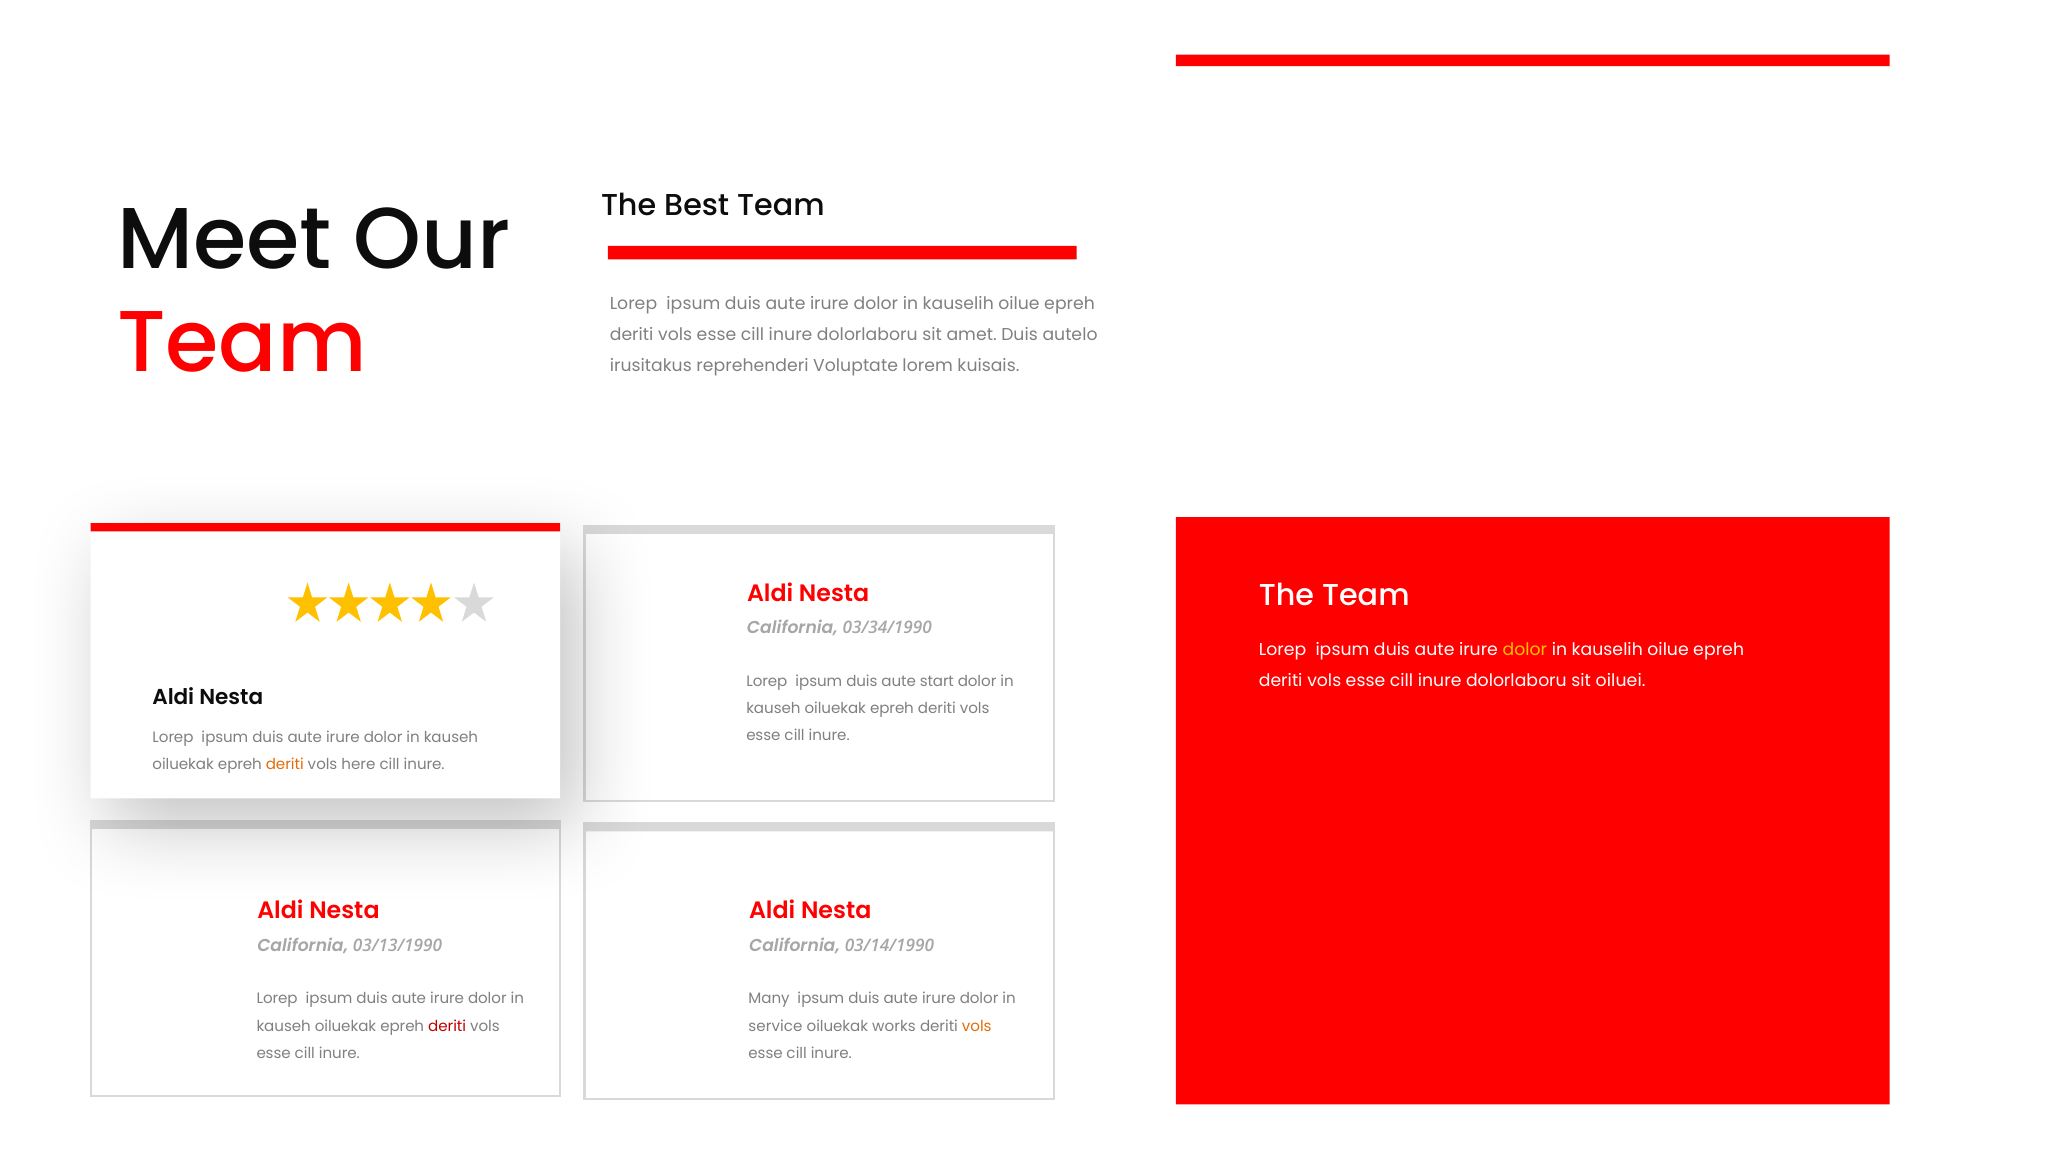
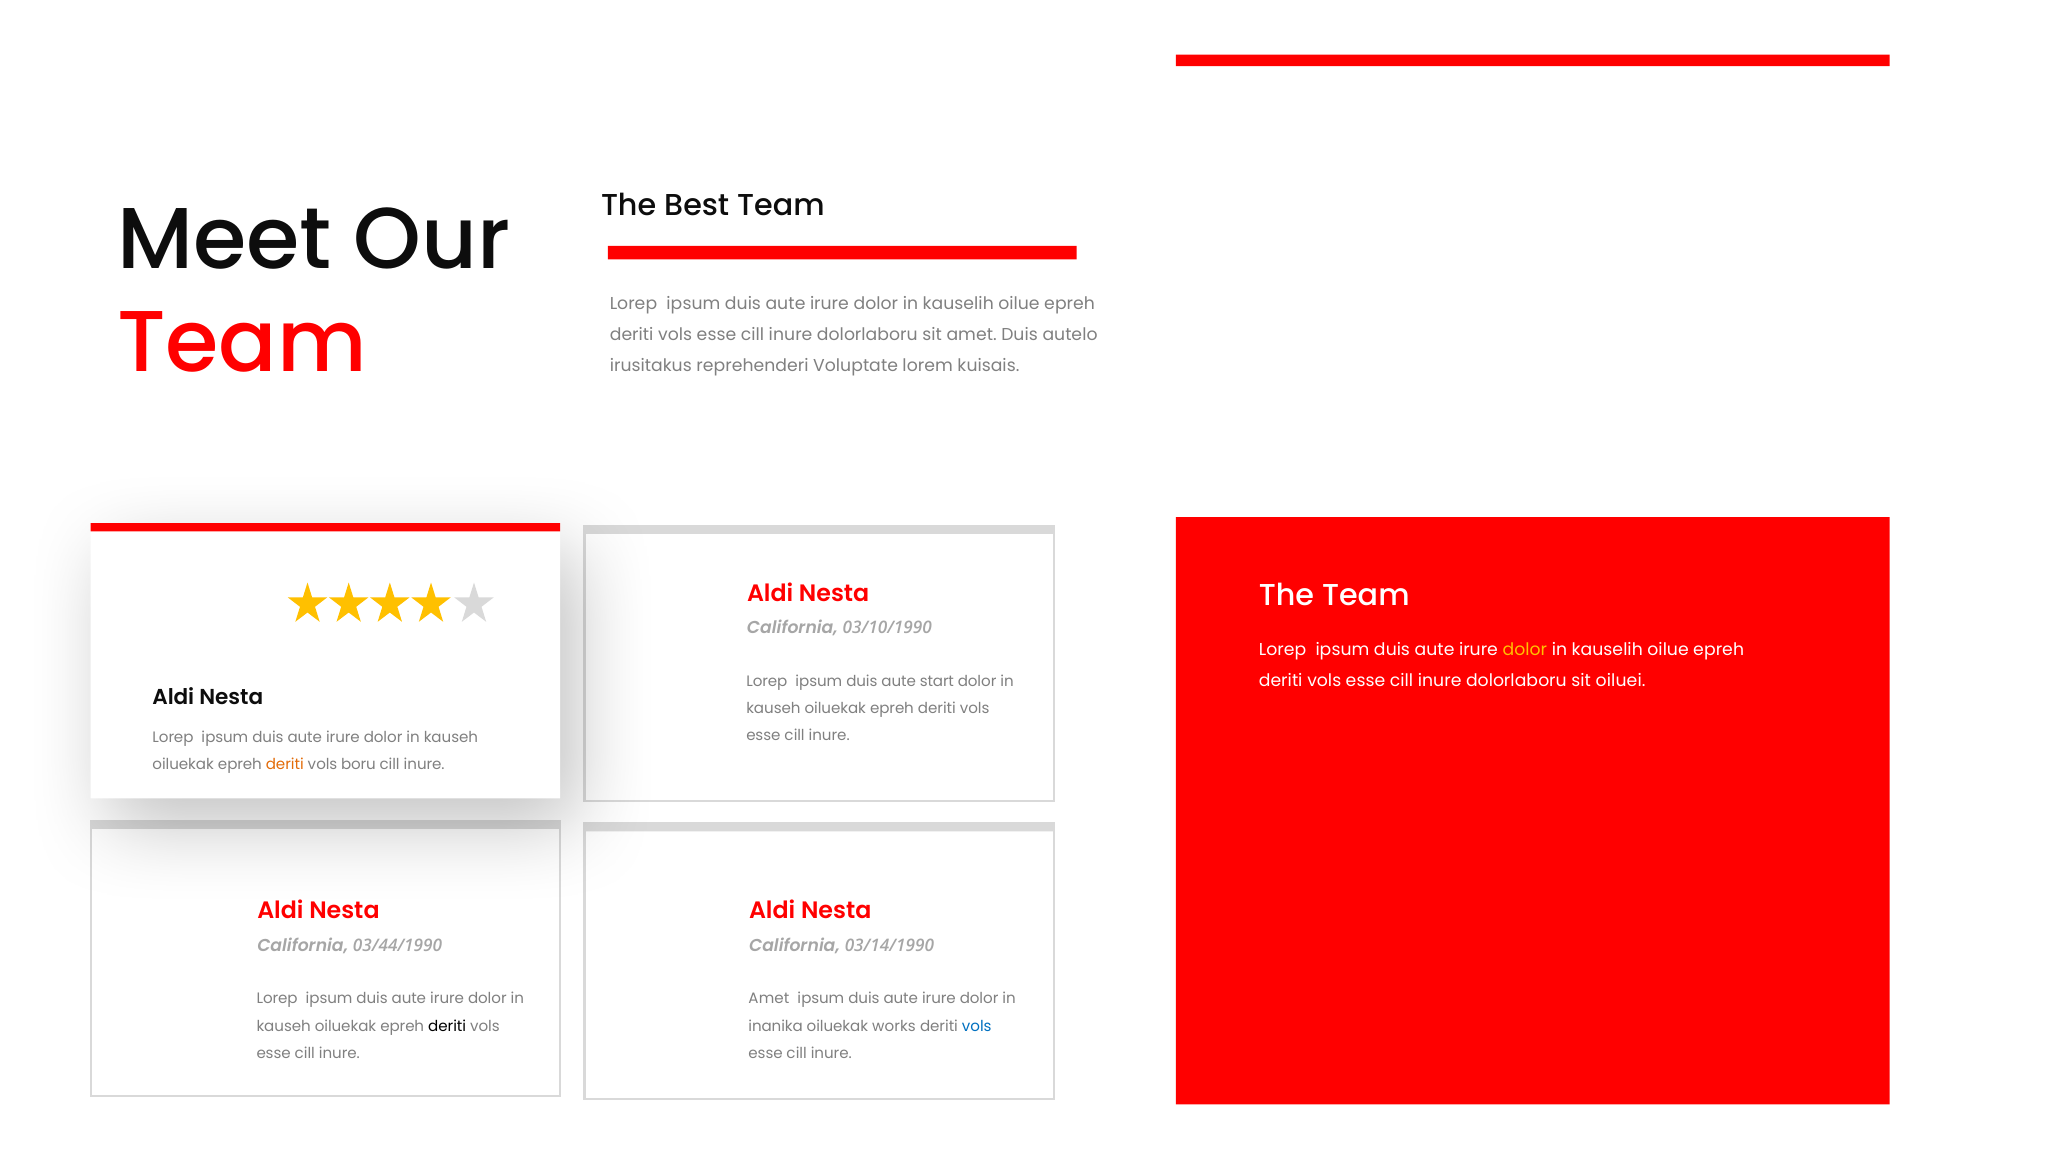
03/34/1990: 03/34/1990 -> 03/10/1990 (887, 628)
here: here -> boru (359, 764)
03/13/1990: 03/13/1990 -> 03/44/1990 (398, 945)
Many: Many -> Amet (769, 998)
deriti colour: red -> black (447, 1026)
service: service -> inanika (776, 1026)
vols colour: orange -> blue (977, 1026)
